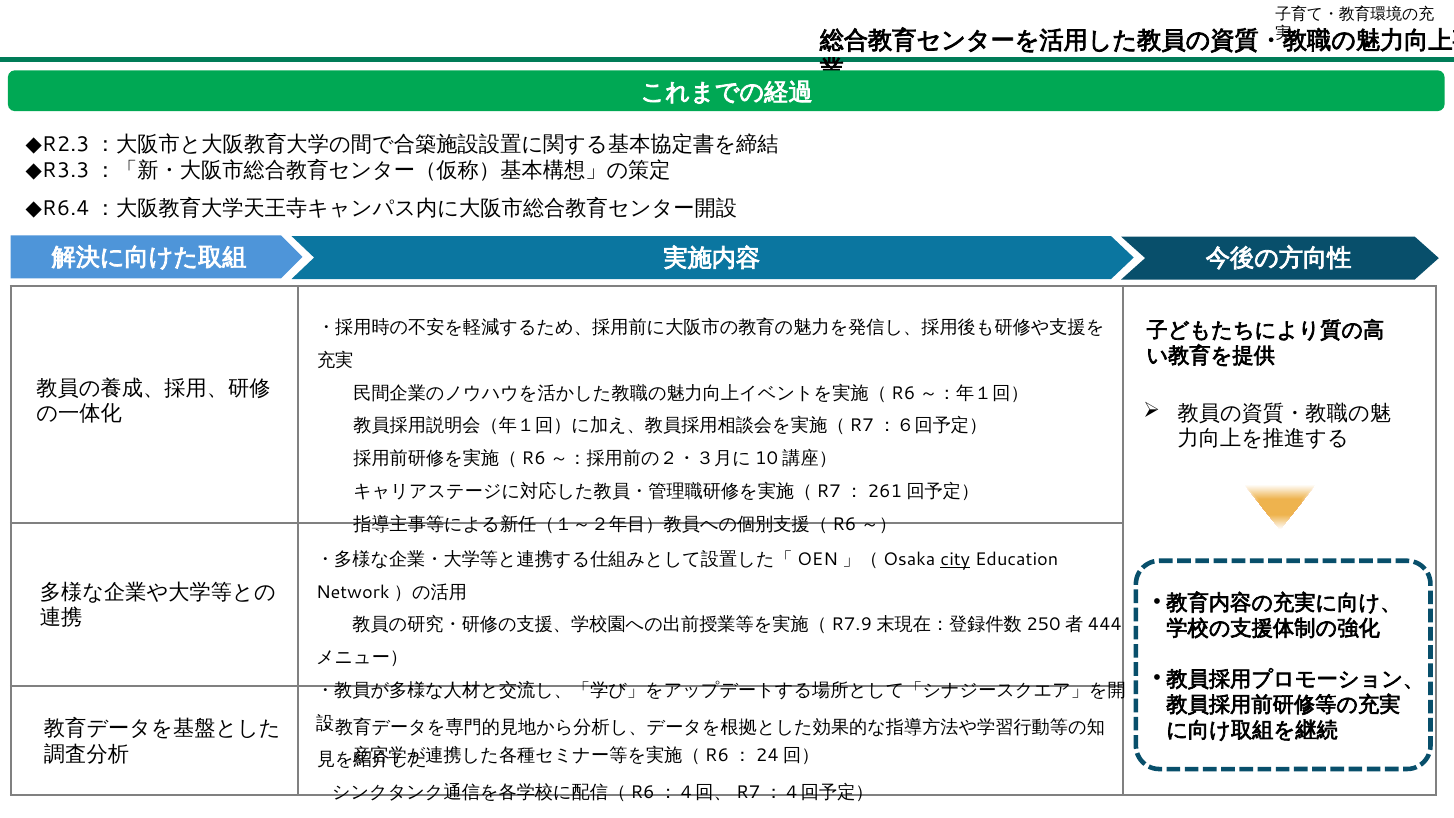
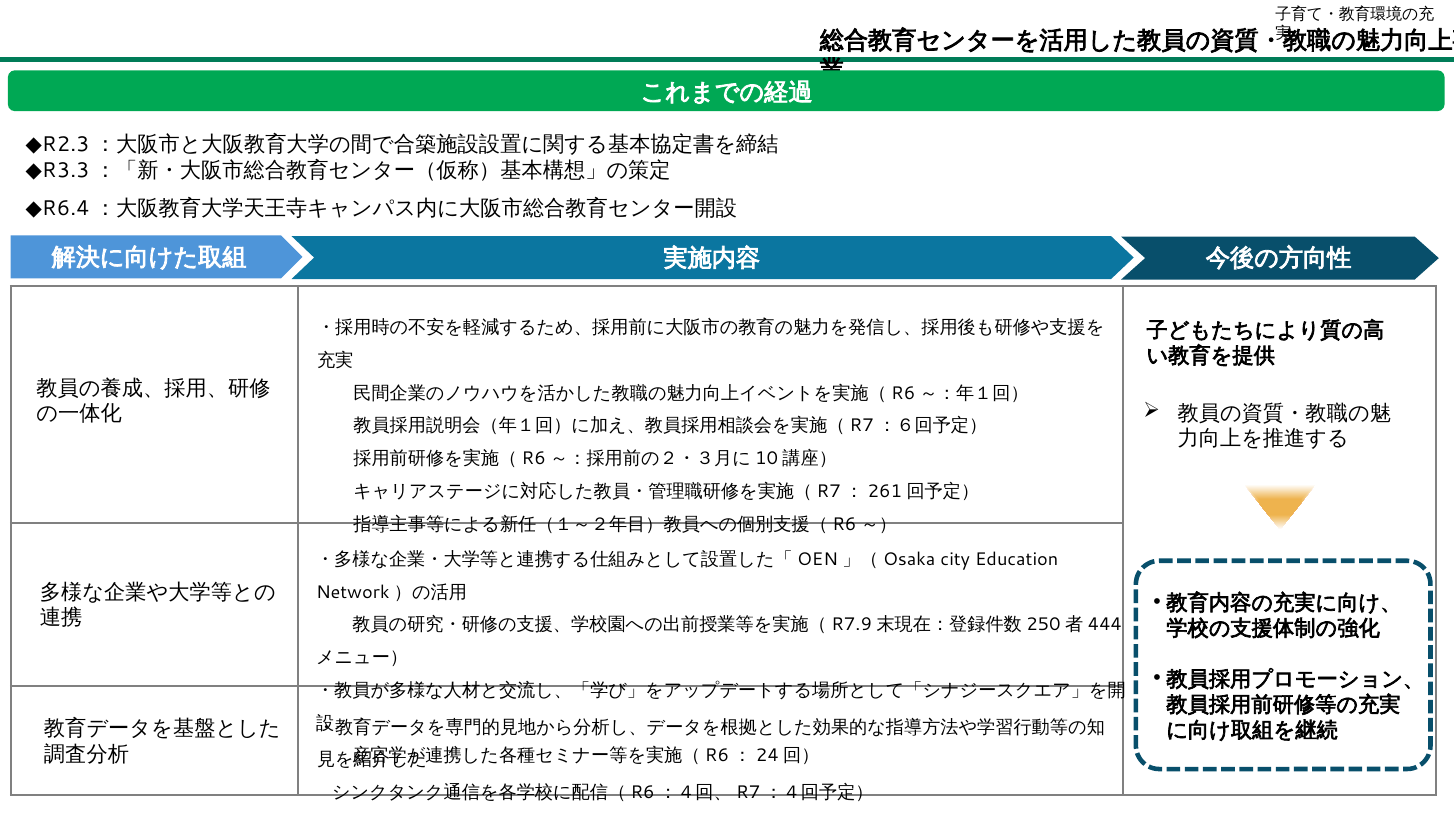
city underline: present -> none (955, 559)
